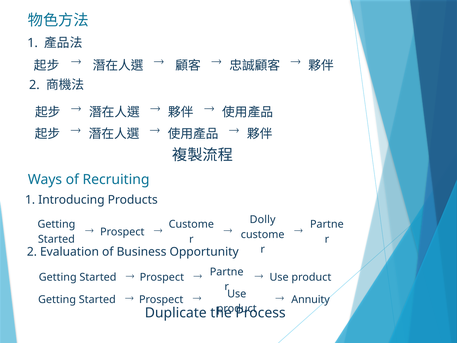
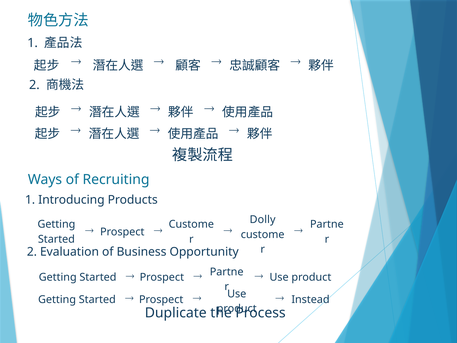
Annuity: Annuity -> Instead (311, 299)
